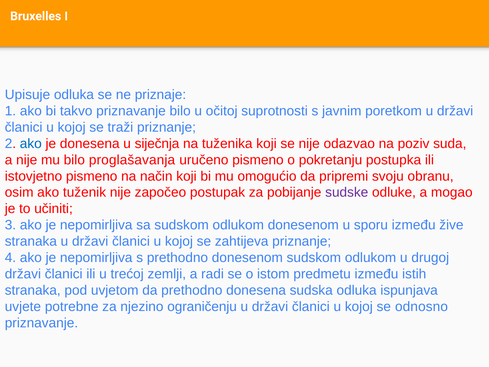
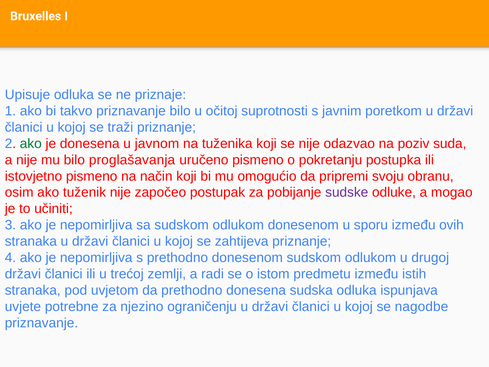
ako colour: blue -> green (31, 143)
siječnja: siječnja -> javnom (157, 143)
žive: žive -> ovih (451, 225)
odnosno: odnosno -> nagodbe (422, 307)
